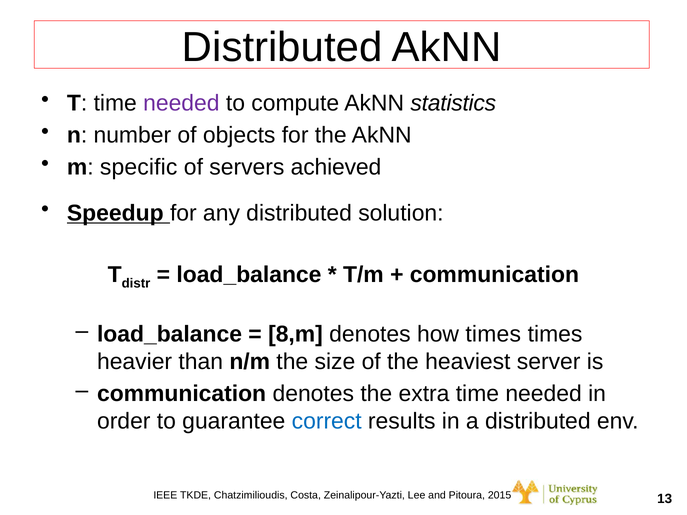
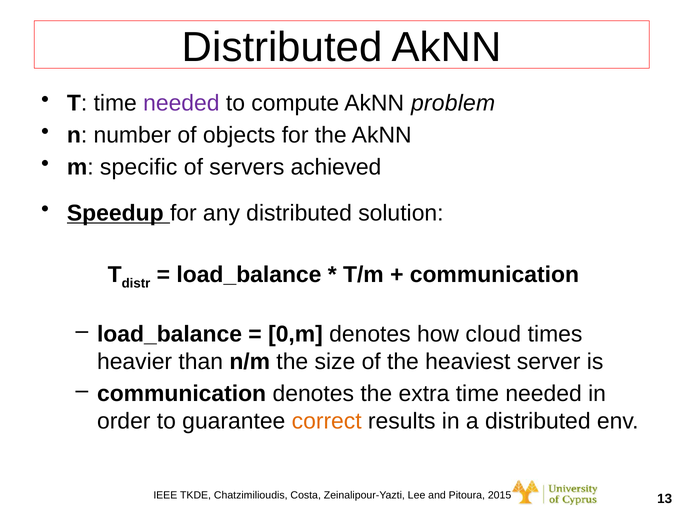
statistics: statistics -> problem (453, 103)
8,m: 8,m -> 0,m (295, 335)
how times: times -> cloud (493, 335)
correct colour: blue -> orange (327, 422)
